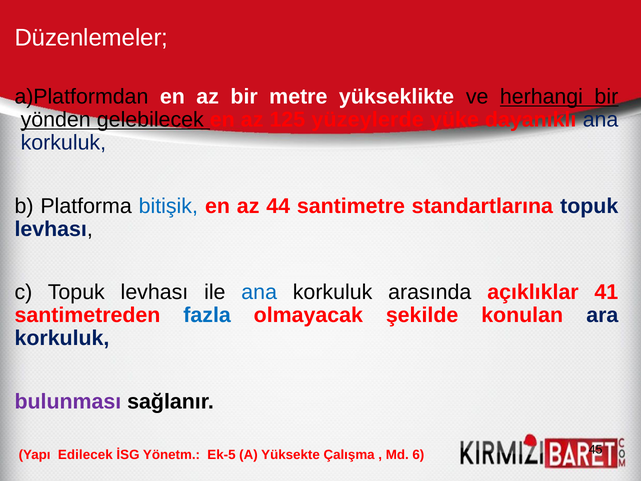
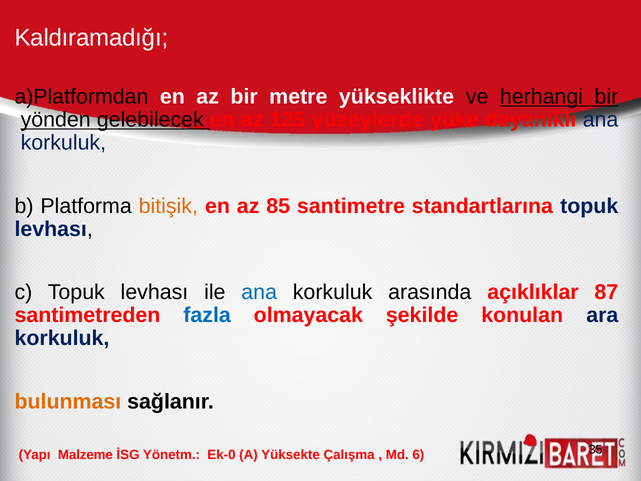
Düzenlemeler: Düzenlemeler -> Kaldıramadığı (91, 38)
bitişik colour: blue -> orange (168, 206)
44: 44 -> 85 (278, 206)
41: 41 -> 87 (606, 292)
bulunması colour: purple -> orange (68, 401)
Edilecek: Edilecek -> Malzeme (85, 455)
Ek-5: Ek-5 -> Ek-0 (221, 455)
45: 45 -> 35 (596, 449)
